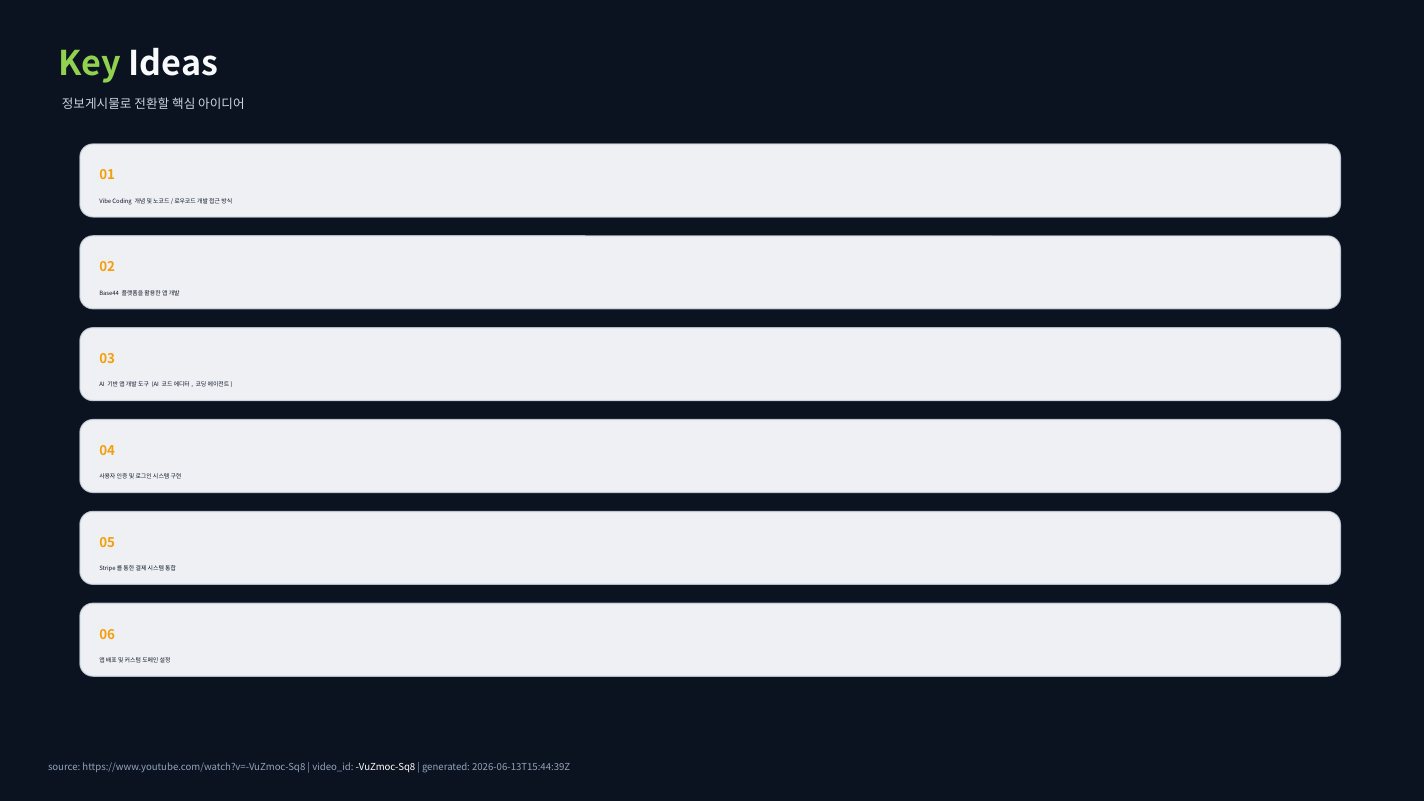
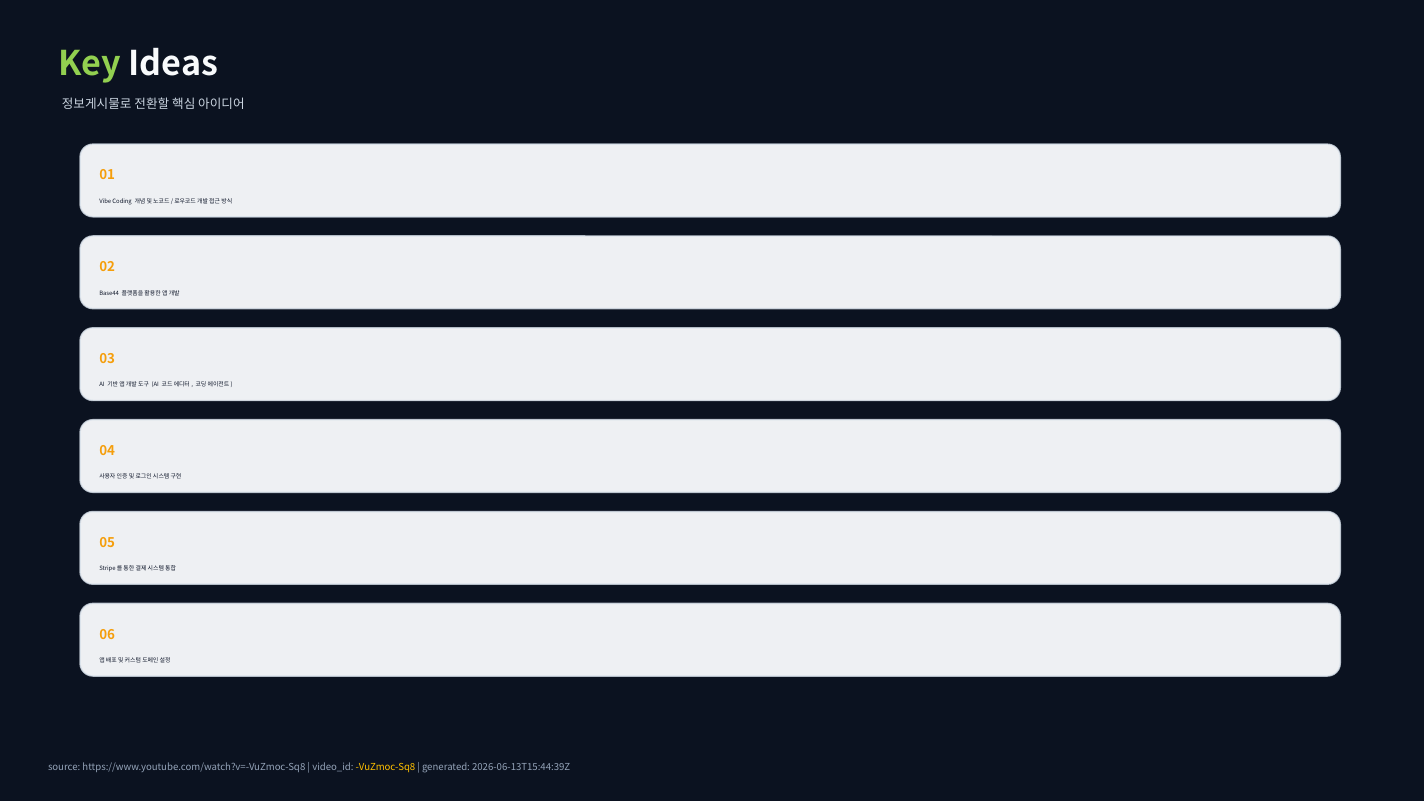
VuZmoc-Sq8 colour: white -> yellow (385, 767)
